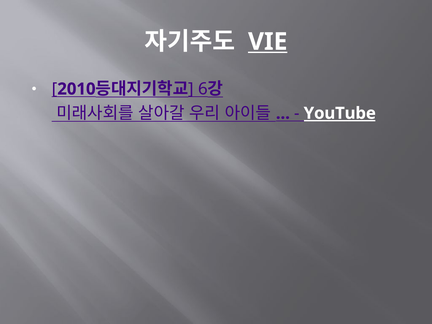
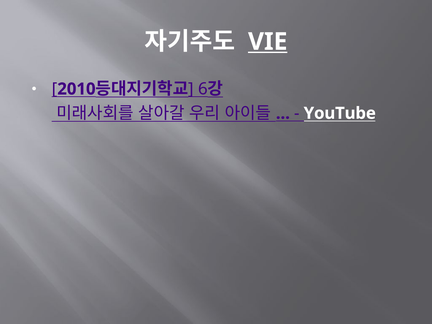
YouTube underline: present -> none (340, 113)
